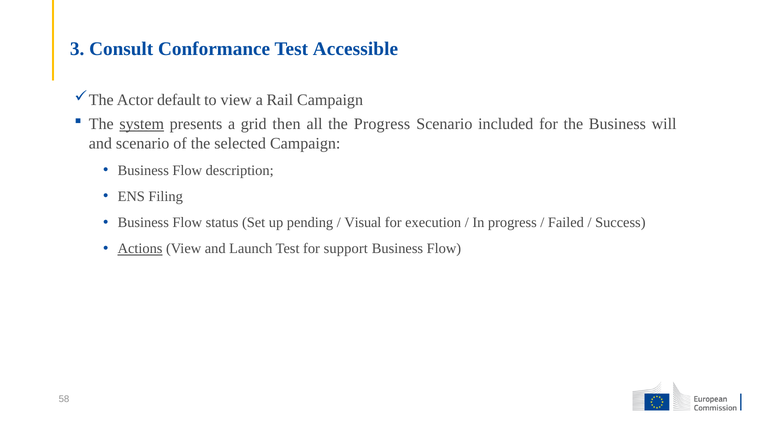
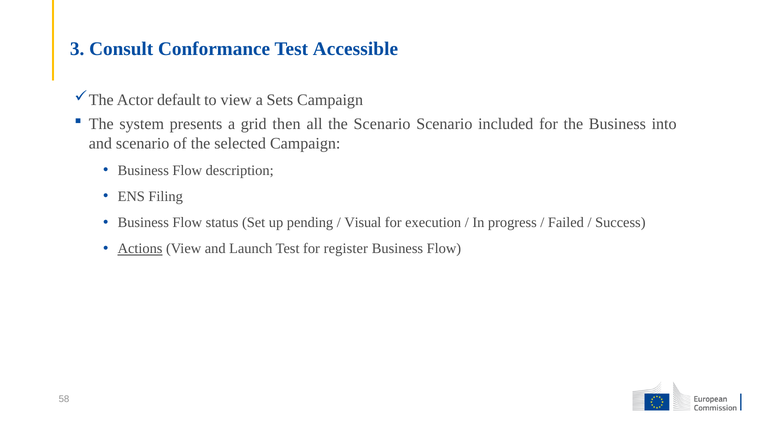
Rail: Rail -> Sets (280, 100)
system underline: present -> none (142, 124)
the Progress: Progress -> Scenario (382, 124)
will: will -> into (664, 124)
support: support -> register (346, 248)
